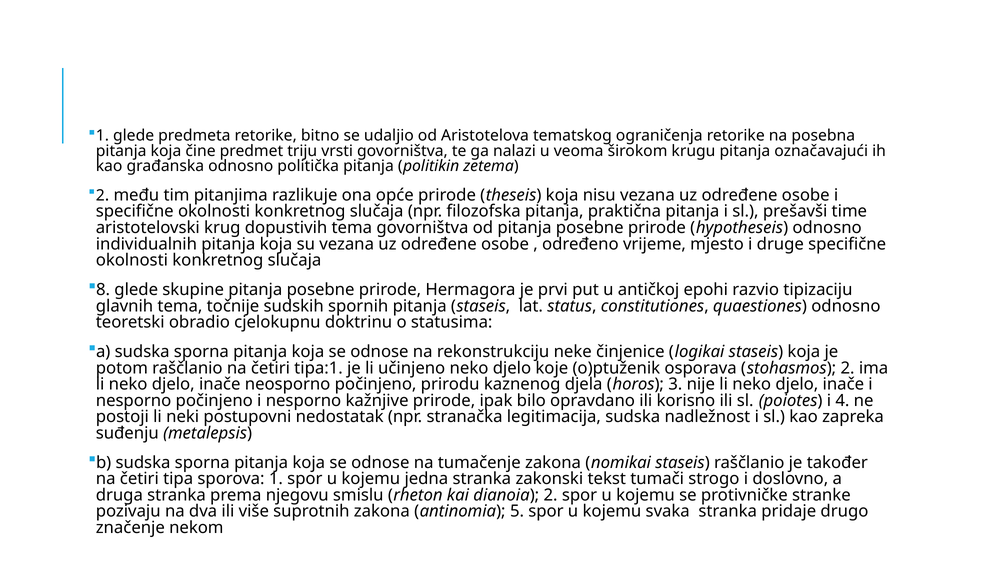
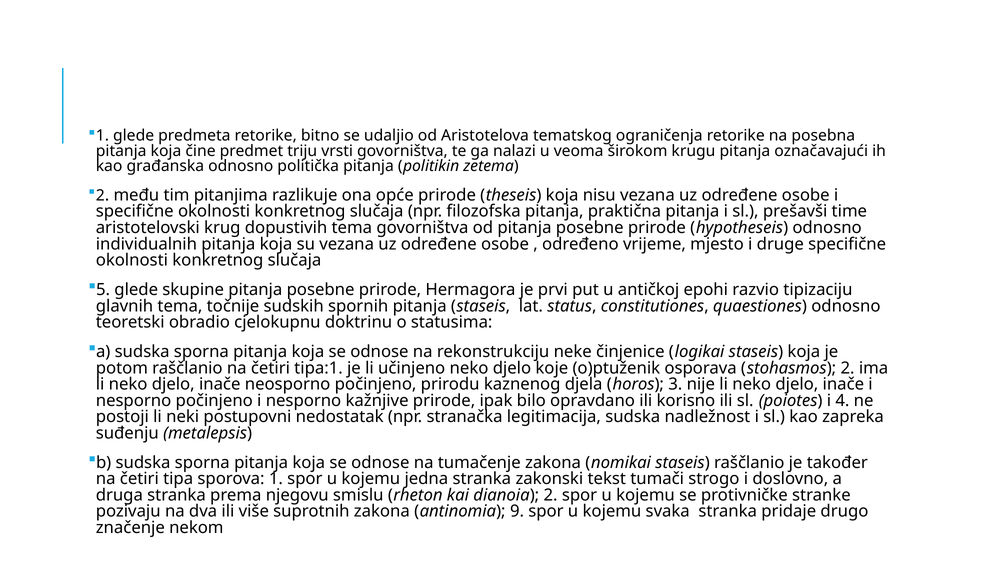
8: 8 -> 5 (103, 290)
5: 5 -> 9 (517, 511)
